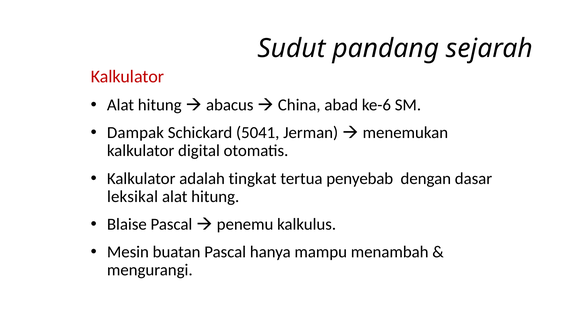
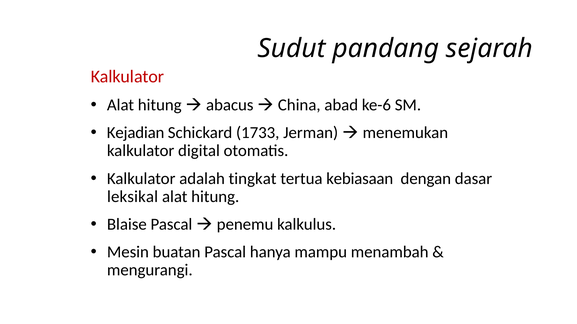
Dampak: Dampak -> Kejadian (136, 133)
5041: 5041 -> 1733 (258, 133)
penyebab: penyebab -> kebiasaan (360, 179)
